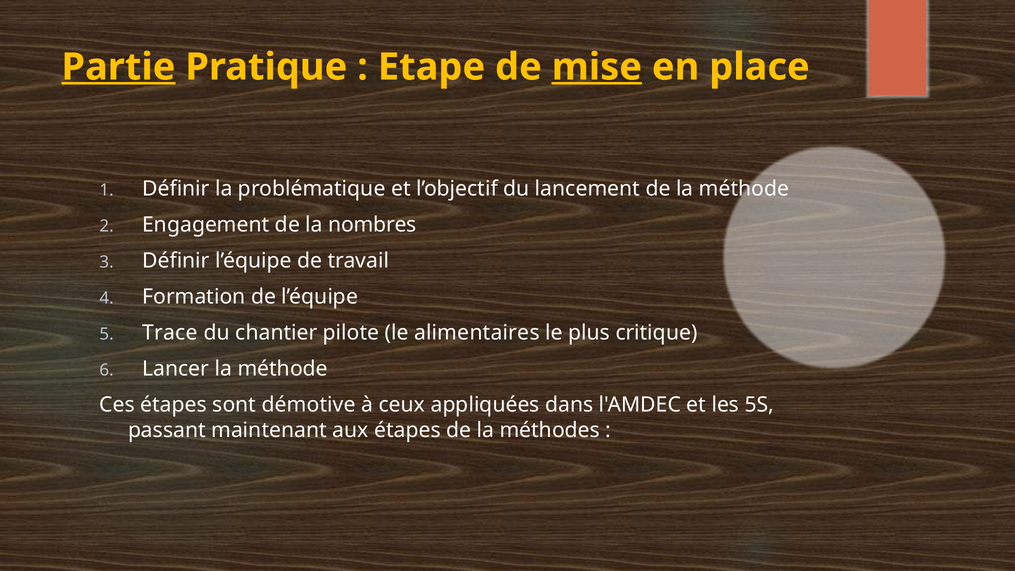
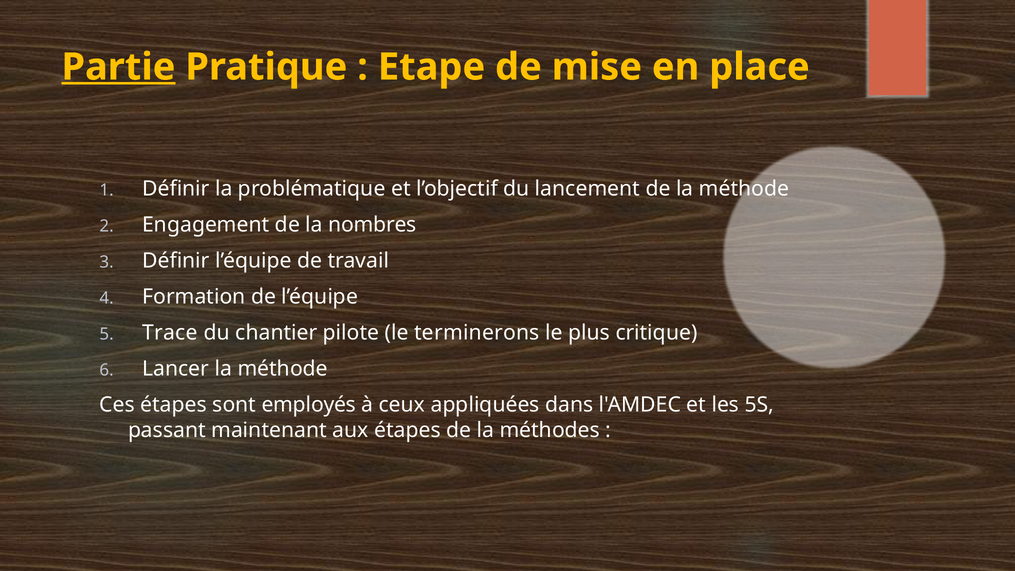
mise underline: present -> none (597, 67)
alimentaires: alimentaires -> terminerons (477, 333)
démotive: démotive -> employés (309, 405)
